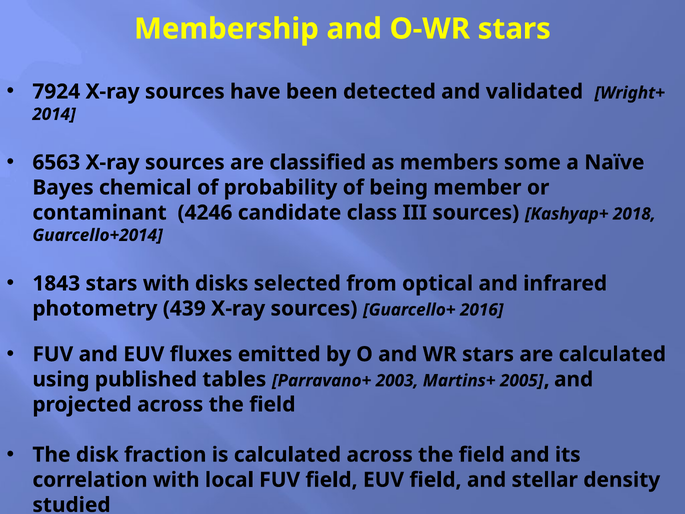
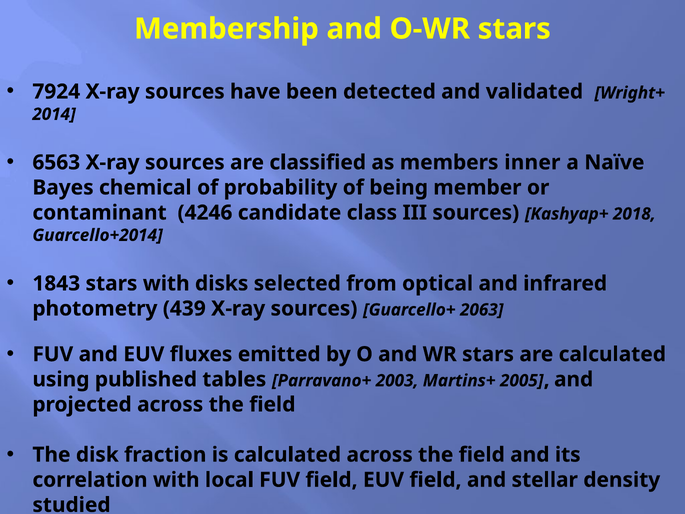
some: some -> inner (532, 162)
2016: 2016 -> 2063 (482, 310)
